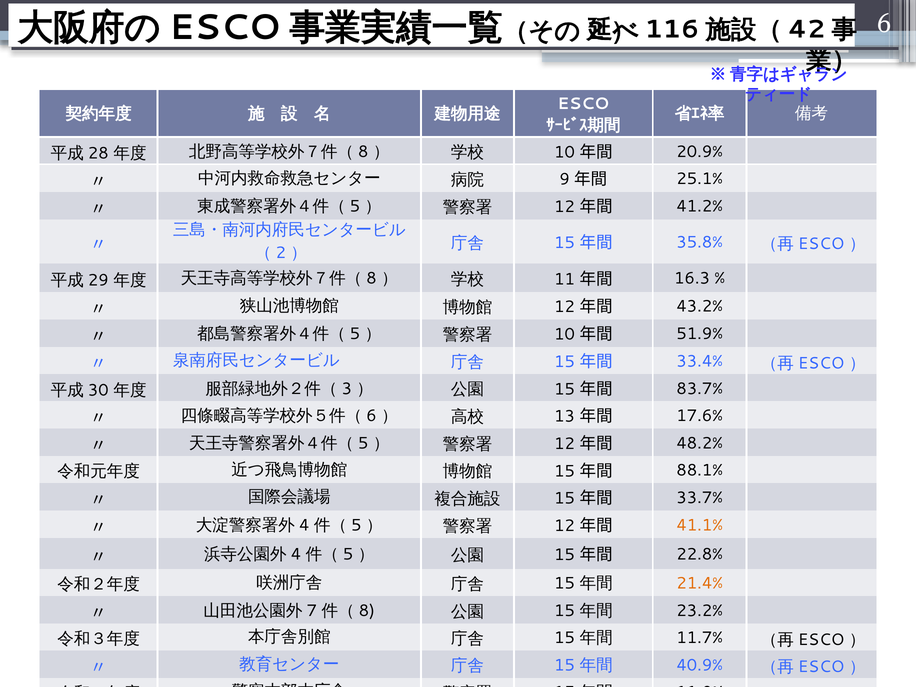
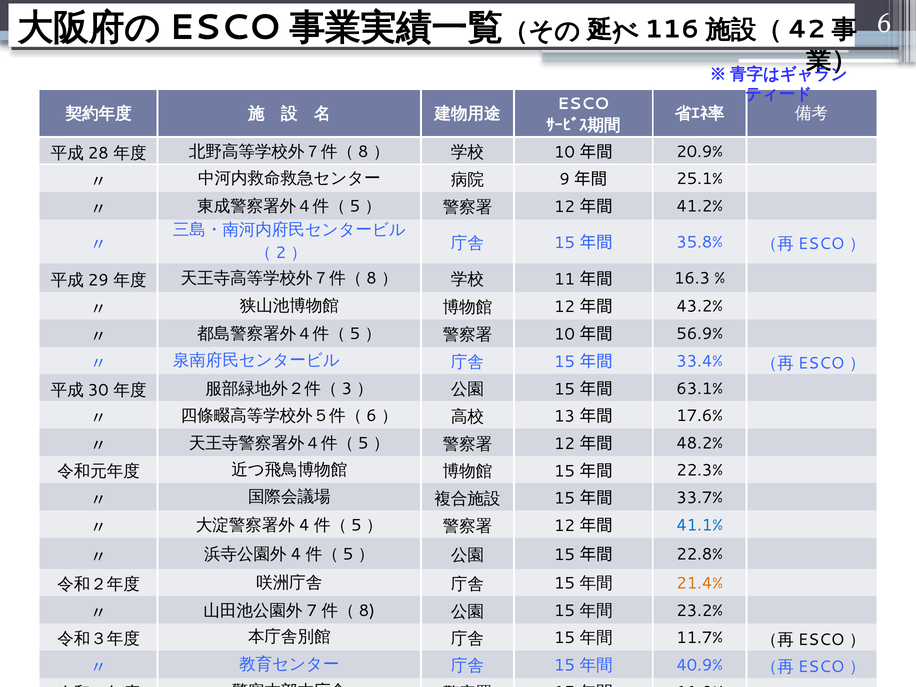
51.9%: 51.9% -> 56.9% (700, 334)
83.7%: 83.7% -> 63.1% (700, 389)
88.1%: 88.1% -> 22.3% (700, 470)
41.1% colour: orange -> blue (700, 525)
